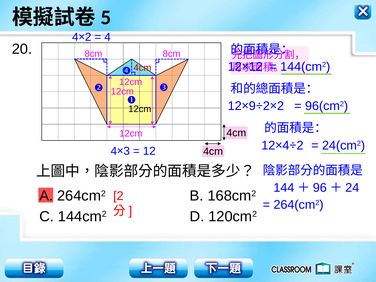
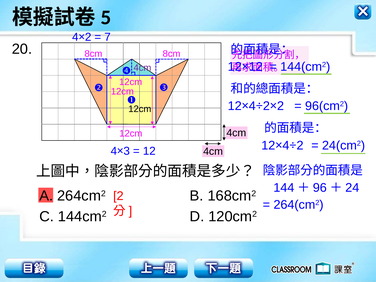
4: 4 -> 7 (108, 37)
4cm colour: red -> purple (142, 68)
9: 9 -> 4 (252, 106)
